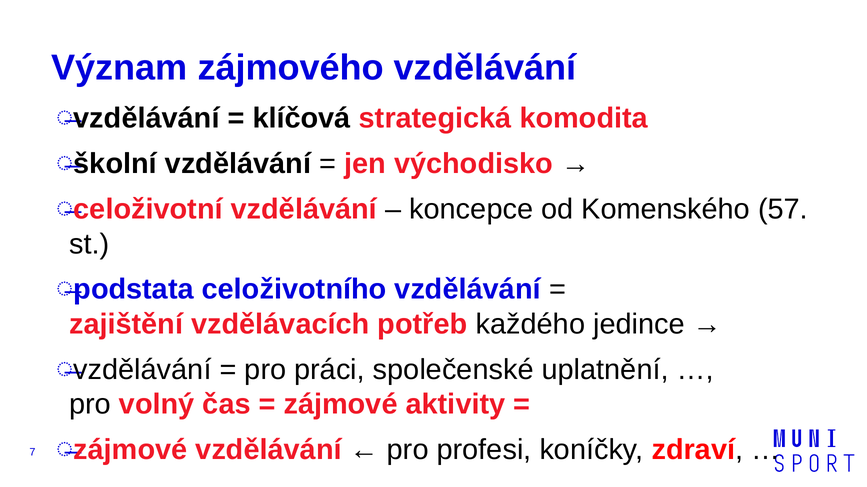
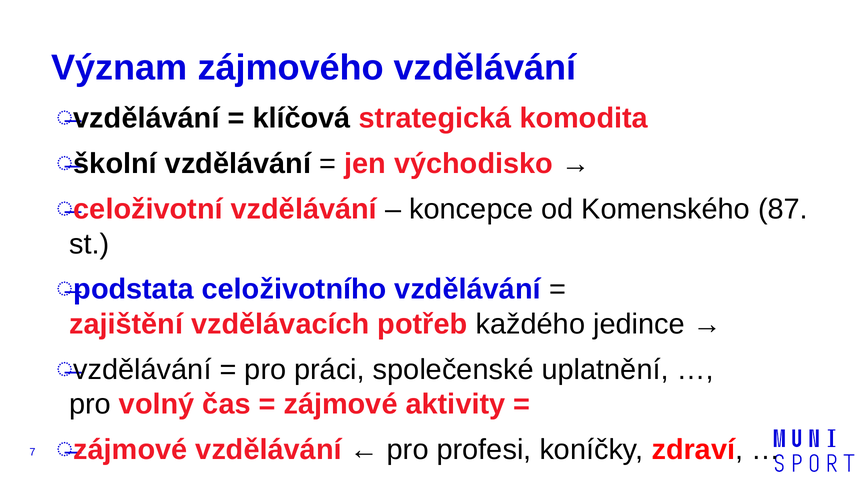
57: 57 -> 87 (783, 210)
